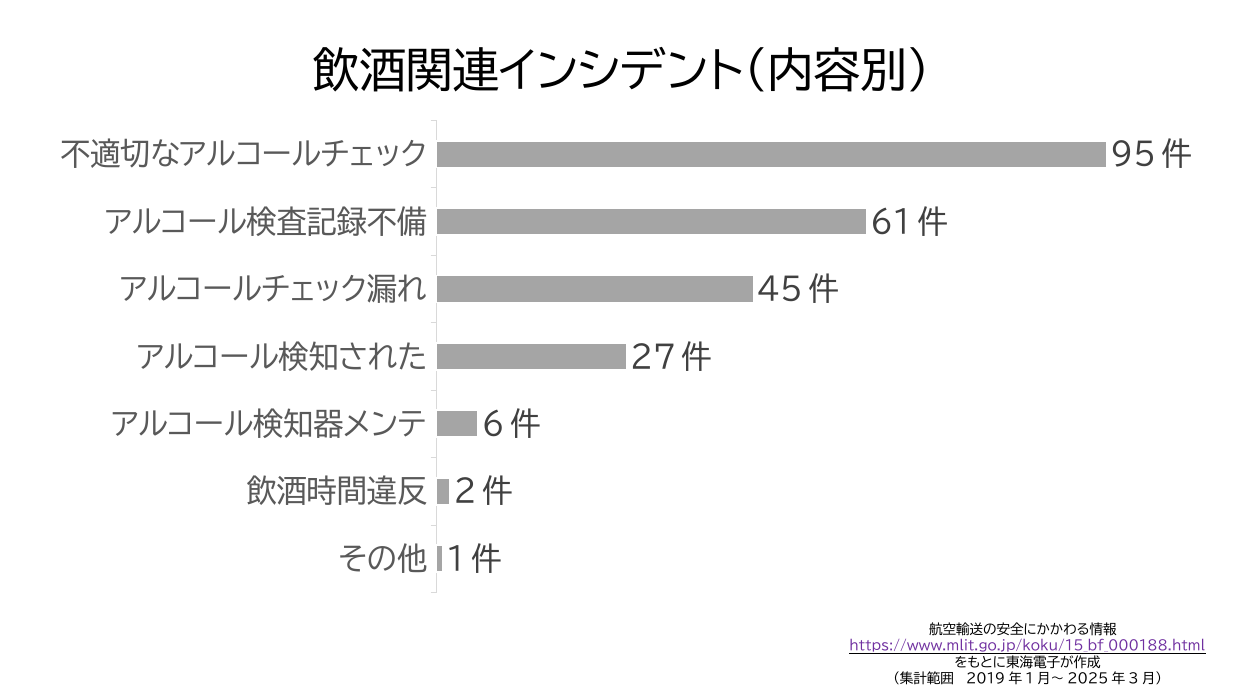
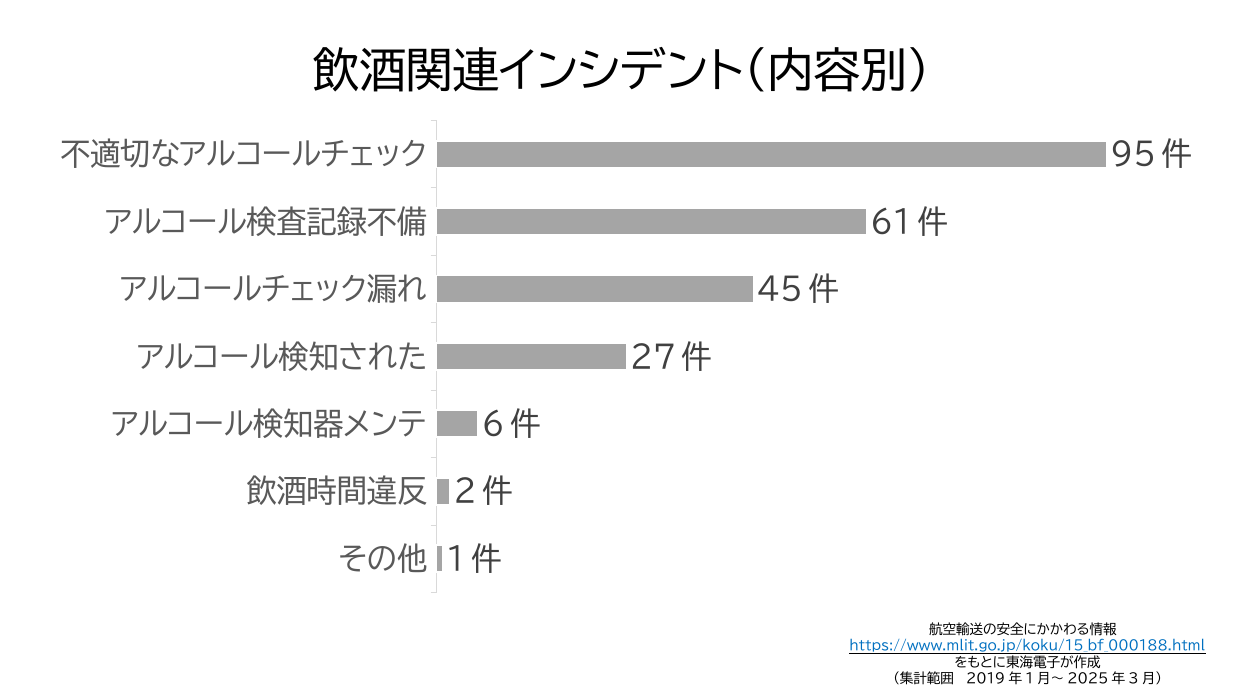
https://www.mlit.go.jp/koku/15_bf_000188.html colour: purple -> blue (1027, 647)
